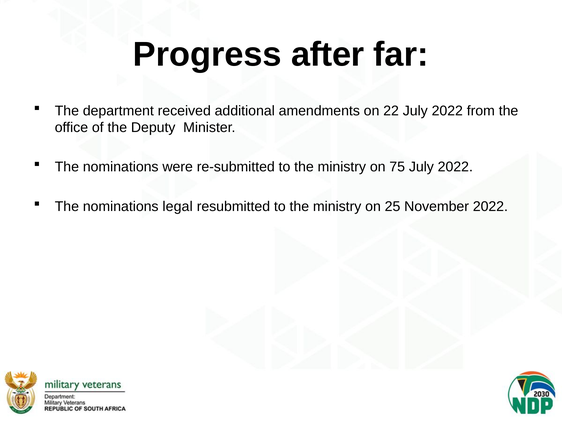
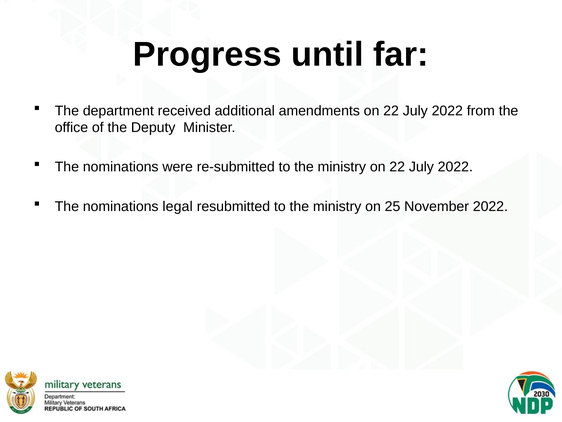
after: after -> until (327, 54)
ministry on 75: 75 -> 22 (397, 167)
